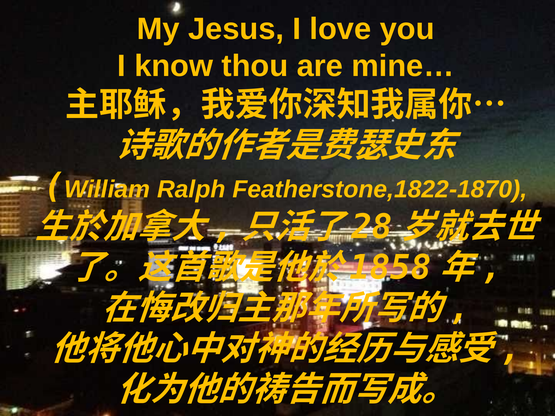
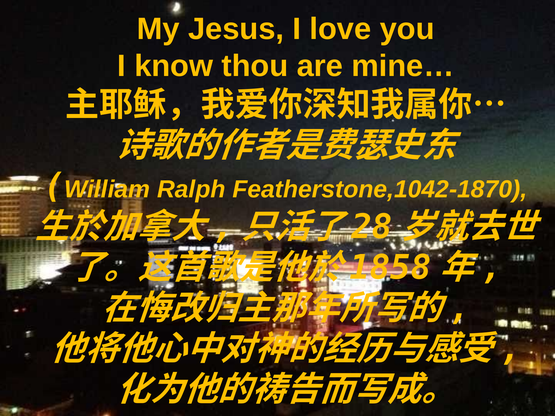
Featherstone,1822-1870: Featherstone,1822-1870 -> Featherstone,1042-1870 (380, 189)
